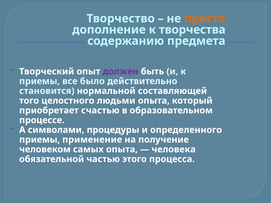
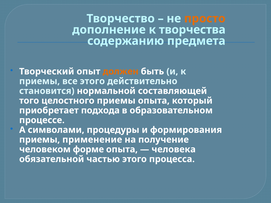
должен colour: purple -> orange (121, 72)
все было: было -> этого (92, 81)
целостного людьми: людьми -> приемы (116, 101)
счастью: счастью -> подхода (100, 111)
определенного: определенного -> формирования (186, 130)
самых: самых -> форме (88, 150)
